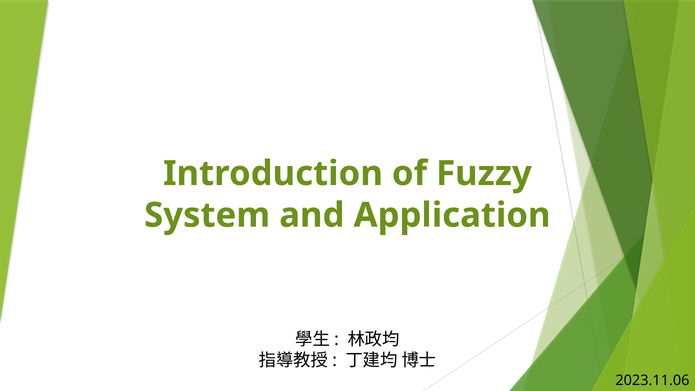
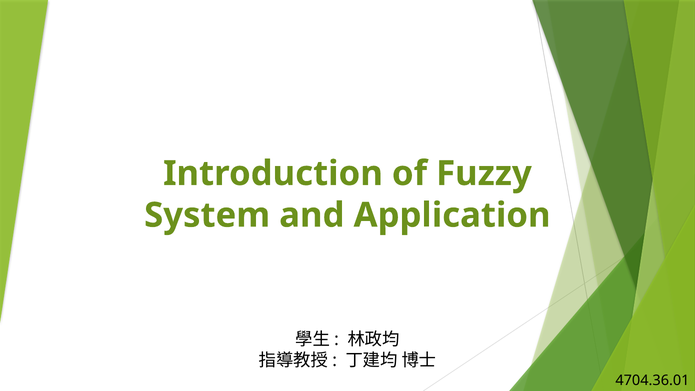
2023.11.06: 2023.11.06 -> 4704.36.01 (652, 380)
